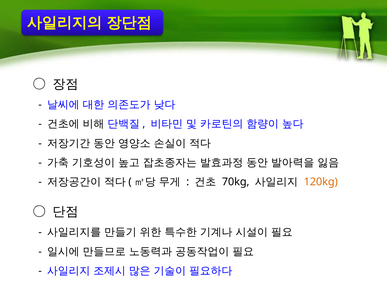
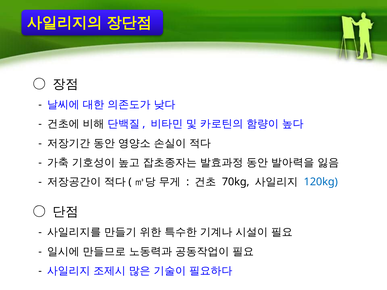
120kg colour: orange -> blue (321, 182)
